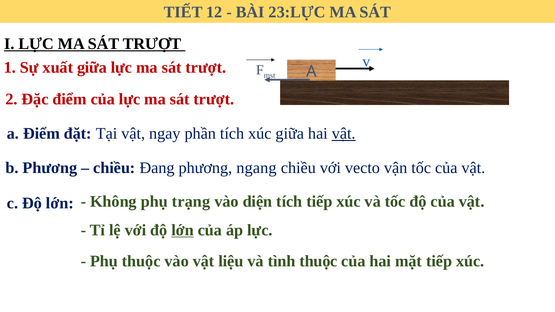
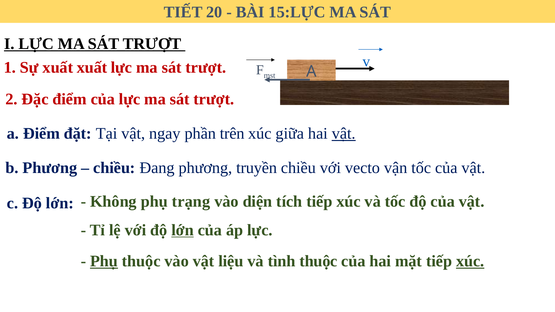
12: 12 -> 20 (214, 12)
23:LỰC: 23:LỰC -> 15:LỰC (297, 12)
xuất giữa: giữa -> xuất (92, 68)
phần tích: tích -> trên (232, 134)
ngang: ngang -> truyền (257, 168)
Phụ underline: none -> present (104, 261)
xúc underline: none -> present (470, 261)
